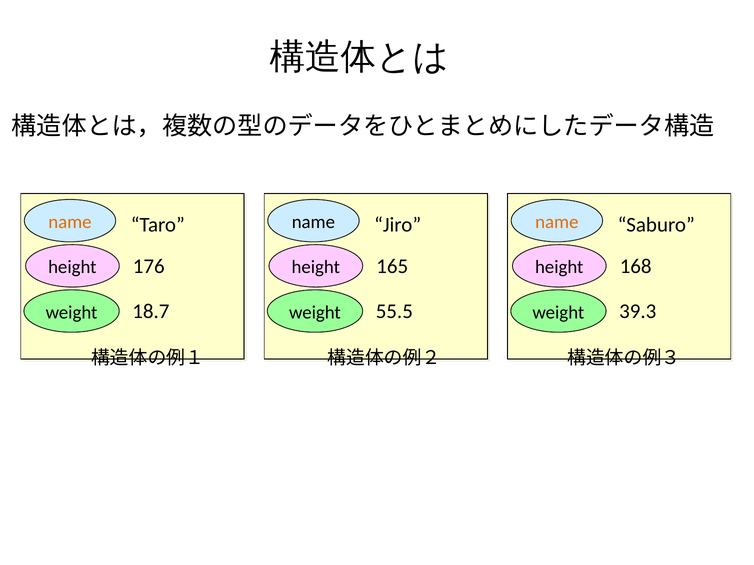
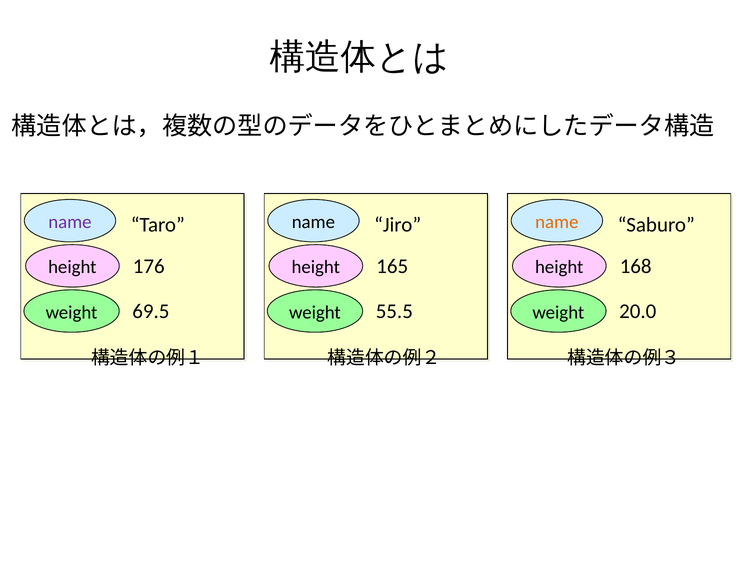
name colour: orange -> purple (70, 222)
18.7: 18.7 -> 69.5 (151, 312)
39.3: 39.3 -> 20.0 (638, 312)
